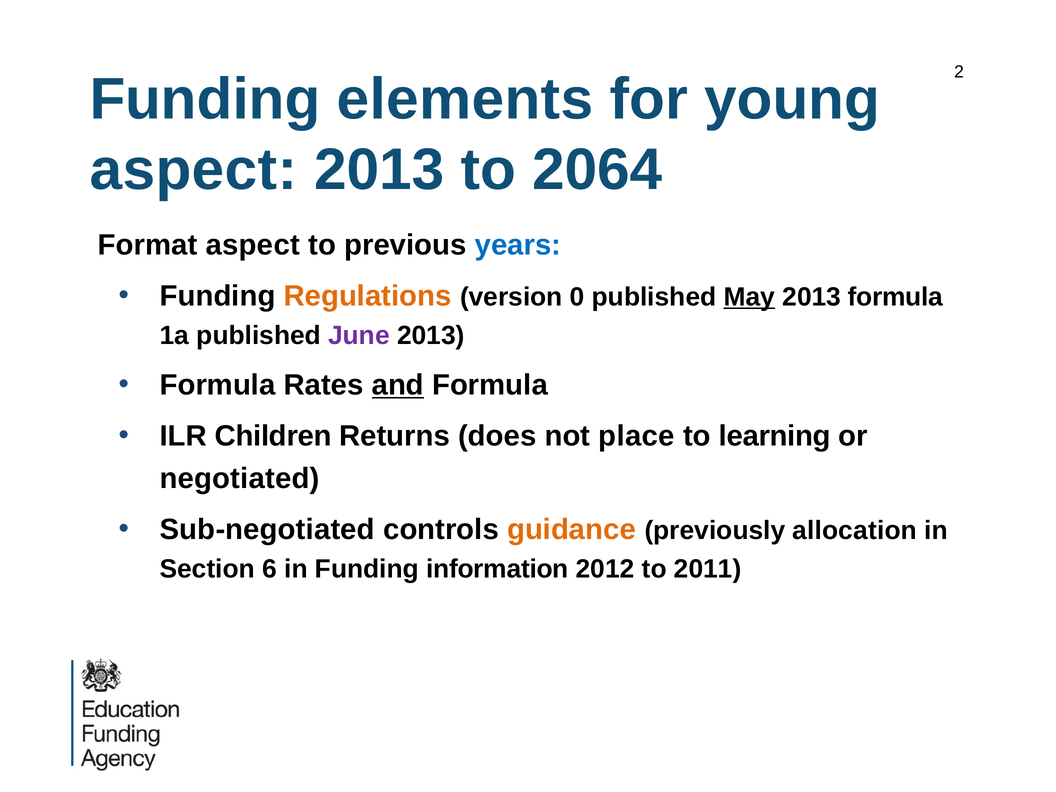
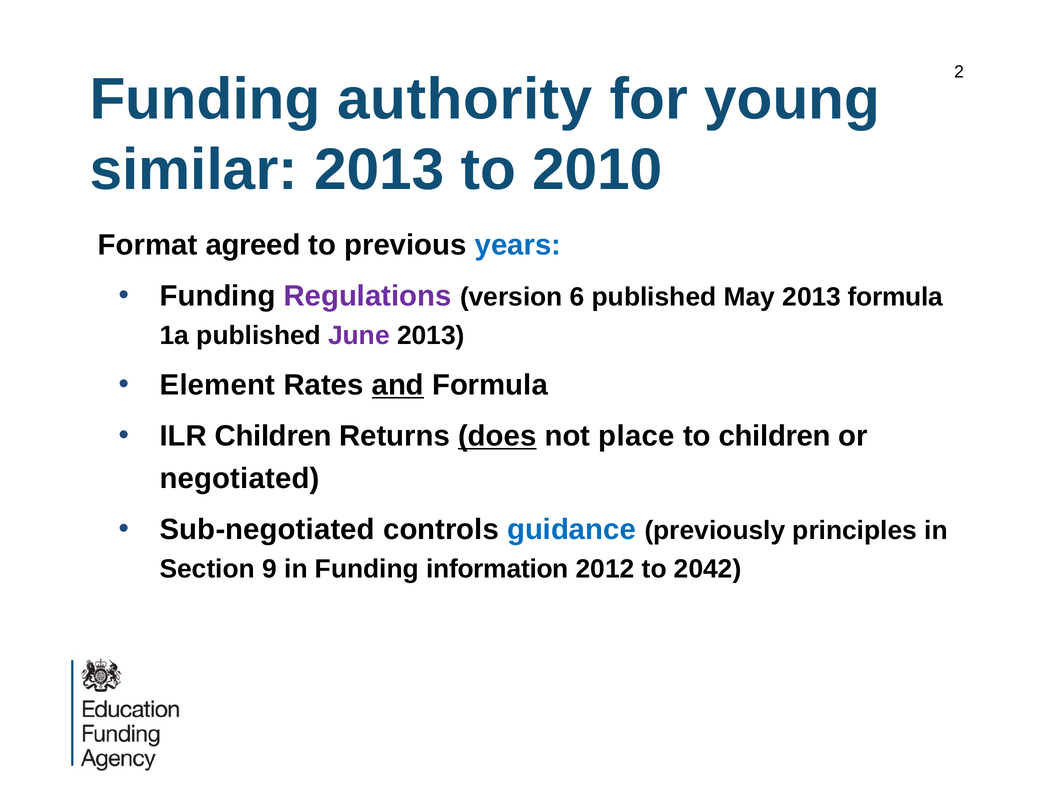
elements: elements -> authority (465, 100)
aspect: aspect -> similar (194, 170)
2064: 2064 -> 2010 (597, 170)
Format aspect: aspect -> agreed (253, 245)
Regulations colour: orange -> purple (368, 296)
0: 0 -> 6 (577, 297)
May underline: present -> none (749, 297)
Formula: Formula -> Element (217, 385)
does underline: none -> present (497, 436)
to learning: learning -> children (775, 436)
guidance colour: orange -> blue (571, 529)
allocation: allocation -> principles (855, 530)
6: 6 -> 9 (270, 569)
2011: 2011 -> 2042 (708, 569)
